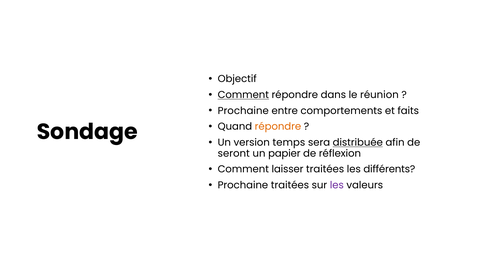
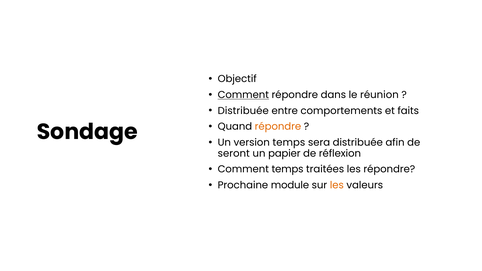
Prochaine: Prochaine -> Distribuée (243, 111)
distribuée underline: present -> none (358, 143)
Comment laisser: laisser -> temps (288, 169)
les différents: différents -> répondre (389, 169)
Prochaine traitées: traitées -> module (290, 185)
les colour: purple -> orange (337, 185)
